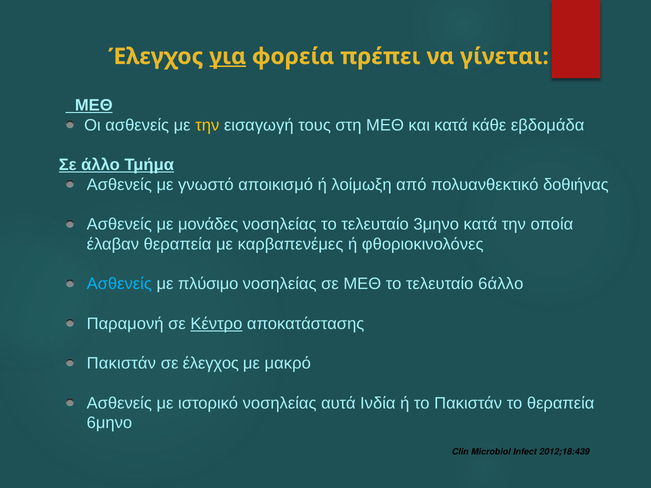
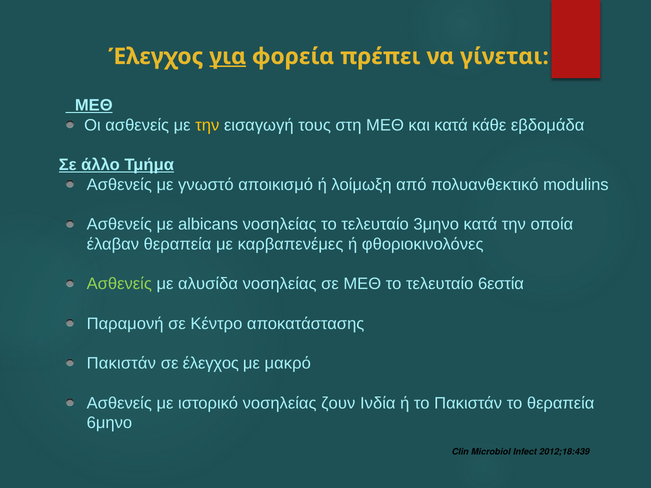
δοθιήνας: δοθιήνας -> modulins (576, 185)
μονάδες: μονάδες -> albicans (208, 225)
Ασθενείς colour: light blue -> light green (119, 284)
πλύσιμο: πλύσιμο -> αλυσίδα (208, 284)
6άλλο: 6άλλο -> 6εστία (501, 284)
Κέντρο underline: present -> none (216, 324)
αυτά: αυτά -> ζουν (338, 403)
